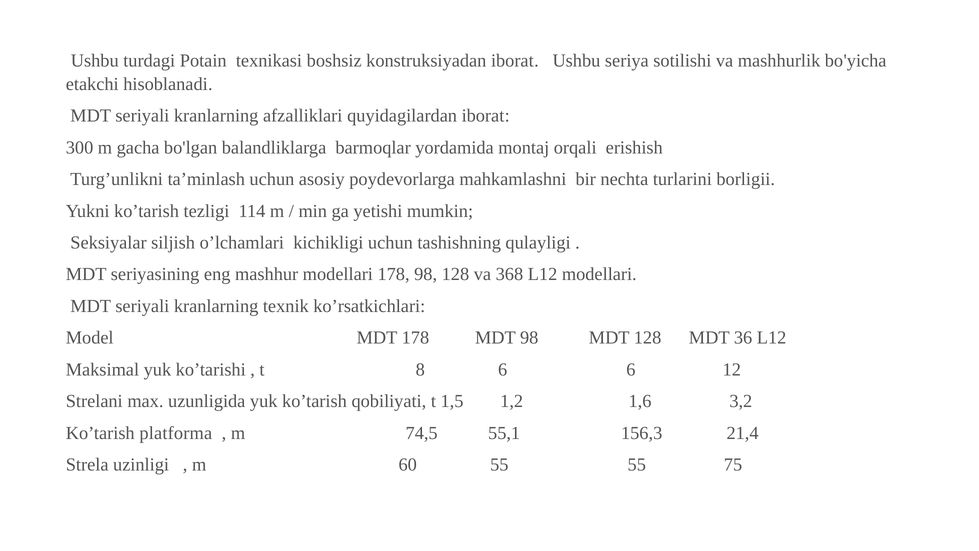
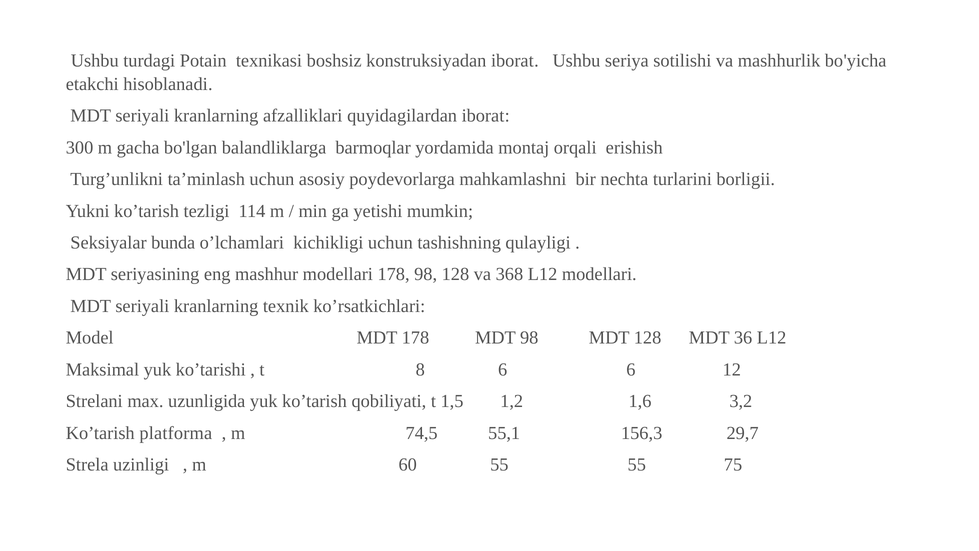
siljish: siljish -> bunda (173, 243)
21,4: 21,4 -> 29,7 (743, 433)
